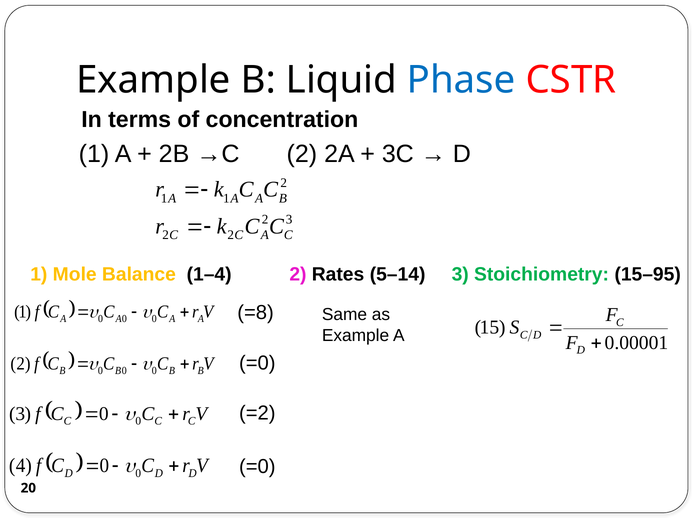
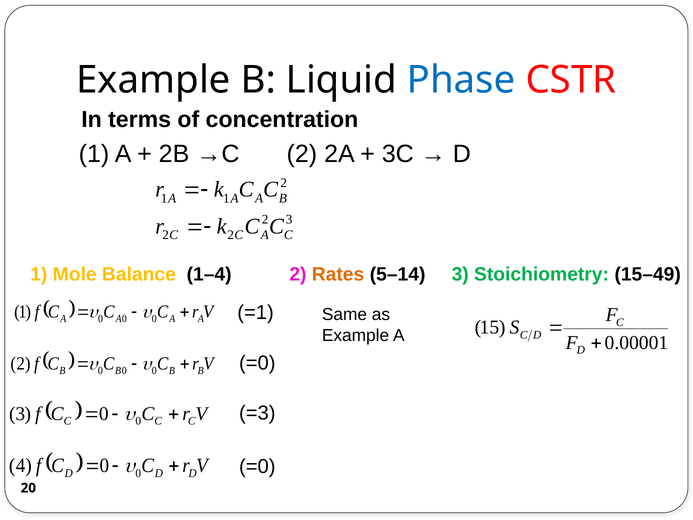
Rates colour: black -> orange (338, 274)
15–95: 15–95 -> 15–49 (648, 274)
=8: =8 -> =1 (256, 312)
=2: =2 -> =3 (257, 413)
